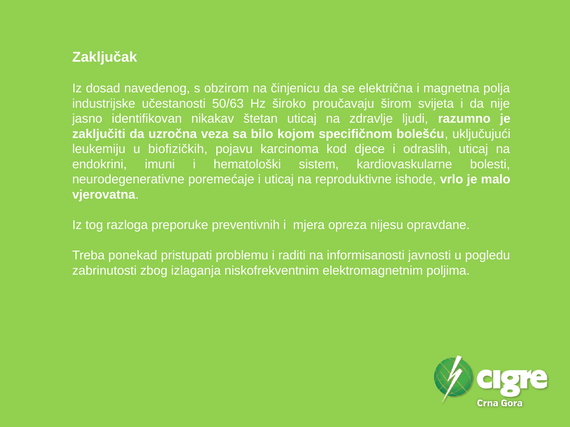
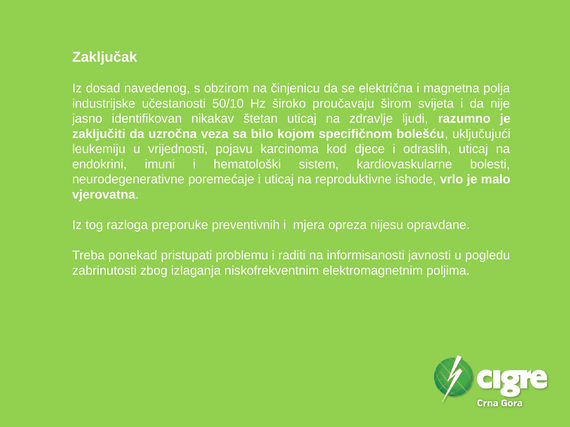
50/63: 50/63 -> 50/10 (228, 104)
biofizičkih: biofizičkih -> vrijednosti (178, 149)
